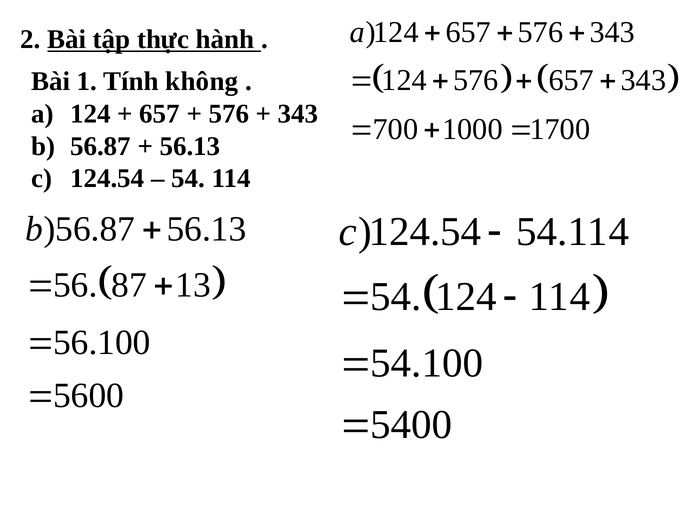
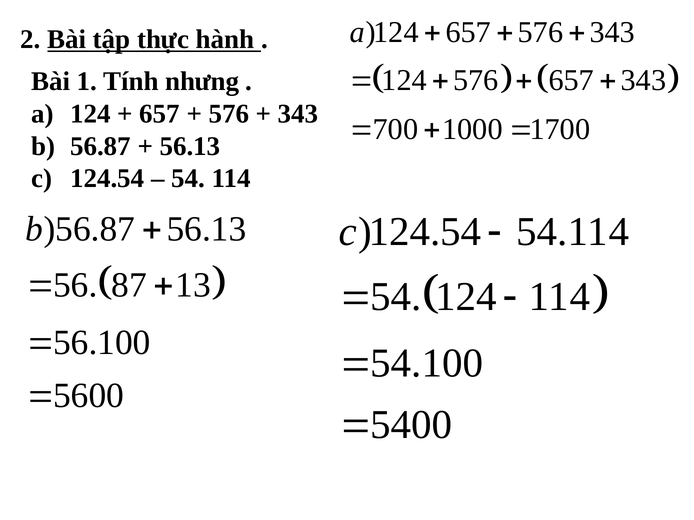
không: không -> nhưng (202, 82)
